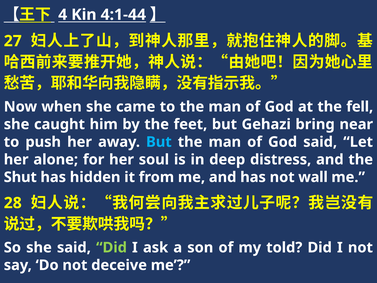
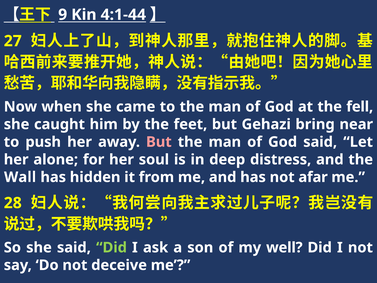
4: 4 -> 9 (63, 15)
But colour: light blue -> pink (159, 142)
Shut: Shut -> Wall (20, 177)
wall: wall -> afar (313, 177)
told: told -> well (284, 247)
